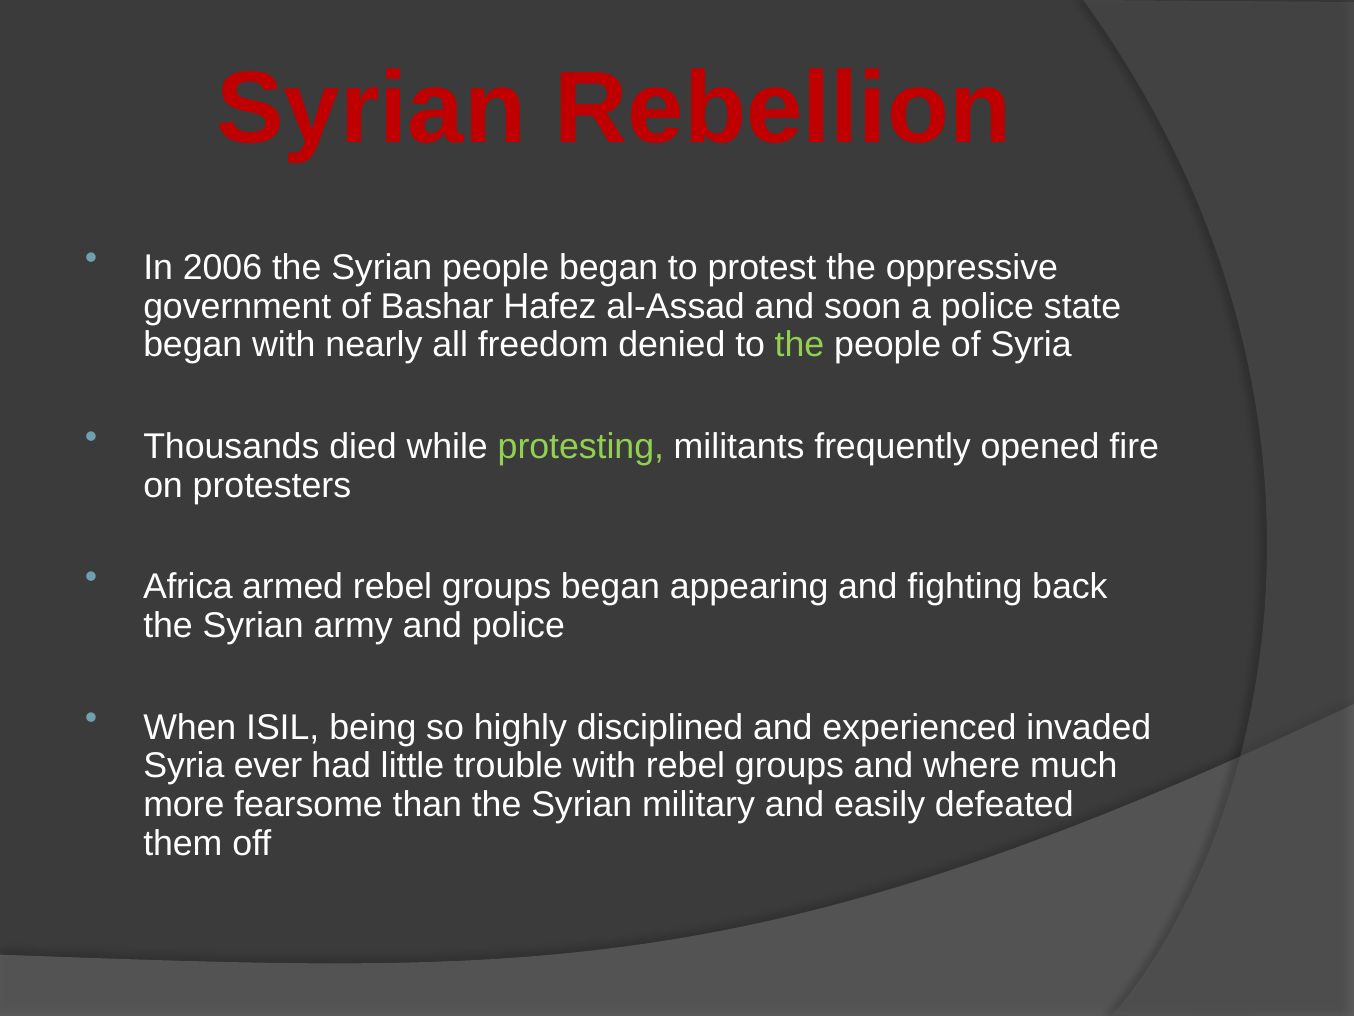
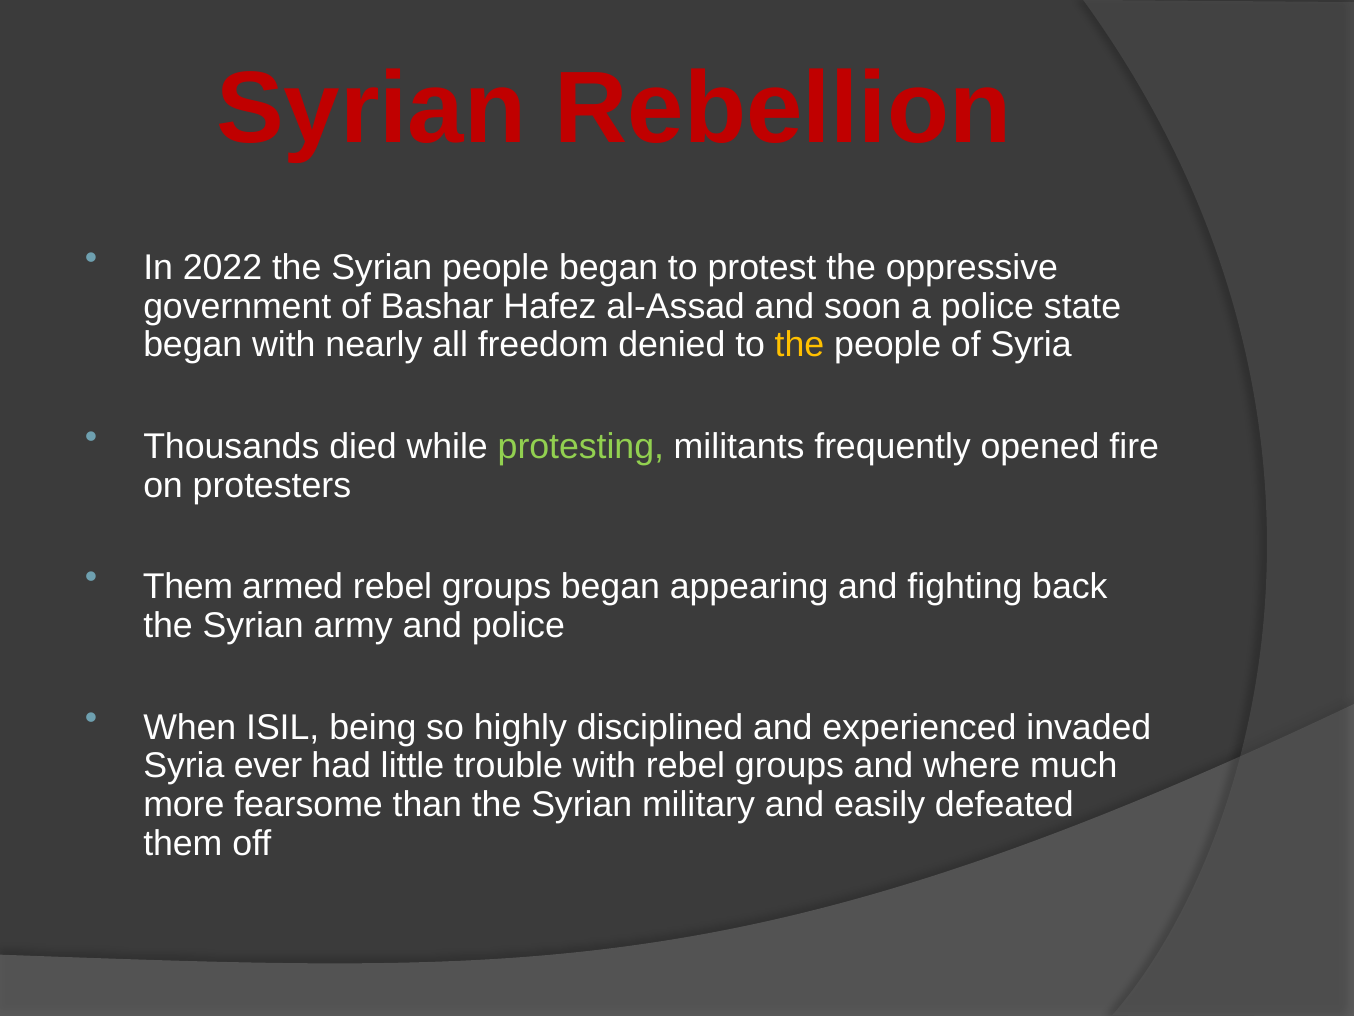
2006: 2006 -> 2022 (222, 268)
the colour: light green -> yellow (799, 345)
Africa: Africa -> Them (188, 587)
